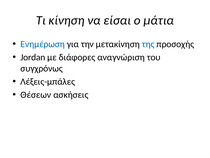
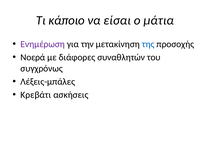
κίνηση: κίνηση -> κάποιο (67, 20)
Ενημέρωση colour: blue -> purple (43, 44)
Jordan: Jordan -> Νοερά (33, 57)
αναγνώριση: αναγνώριση -> συναθλητών (121, 57)
Θέσεων: Θέσεων -> Κρεβάτι (36, 94)
